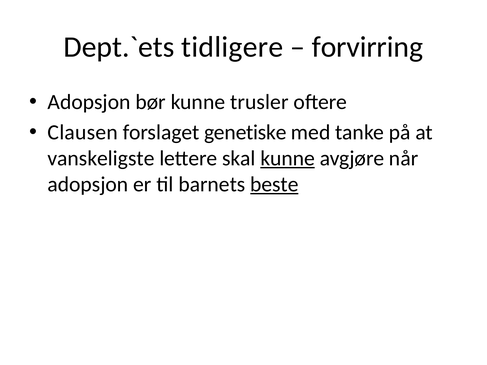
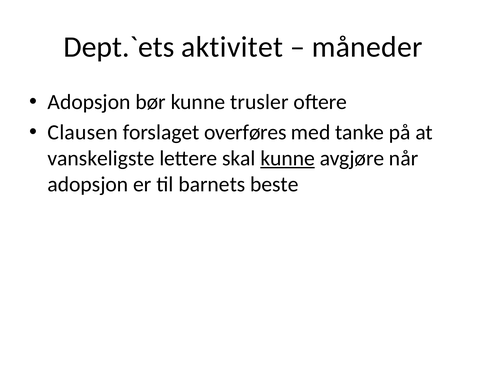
tidligere: tidligere -> aktivitet (232, 47)
forvirring: forvirring -> måneder (367, 47)
genetiske: genetiske -> overføres (245, 132)
beste underline: present -> none (274, 184)
